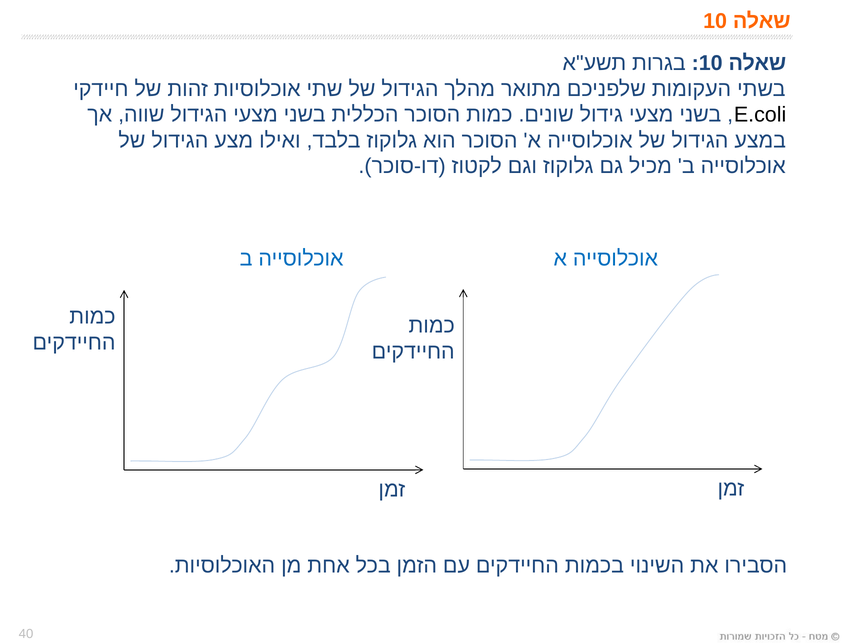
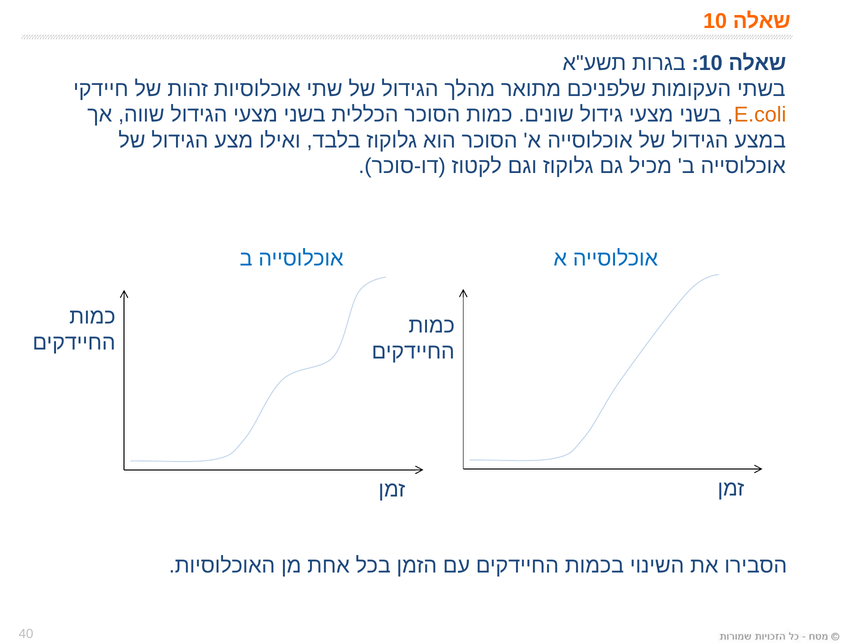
E.coli colour: black -> orange (760, 115)
